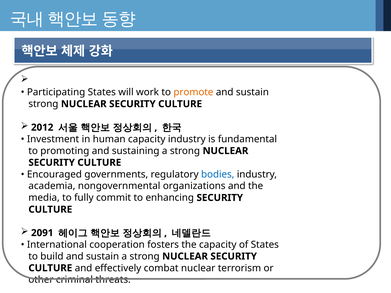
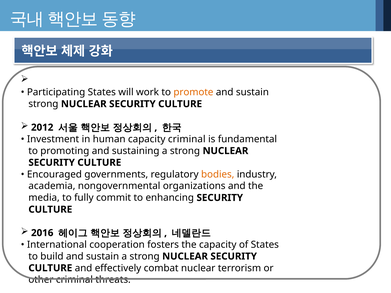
capacity industry: industry -> criminal (187, 139)
bodies colour: blue -> orange (218, 174)
2091: 2091 -> 2016 (42, 233)
